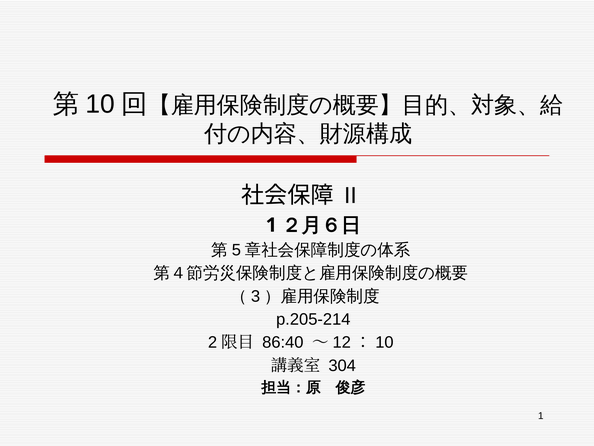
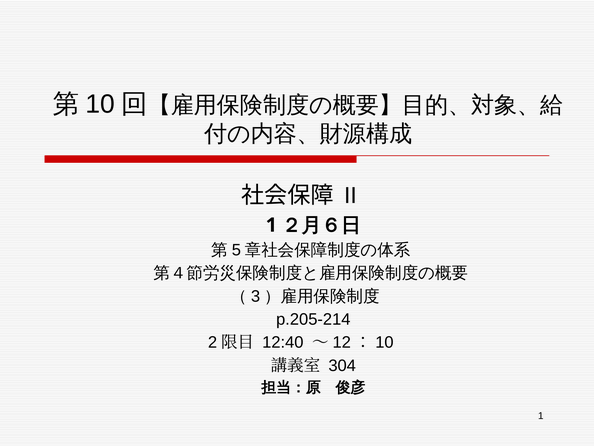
86:40: 86:40 -> 12:40 (283, 342)
